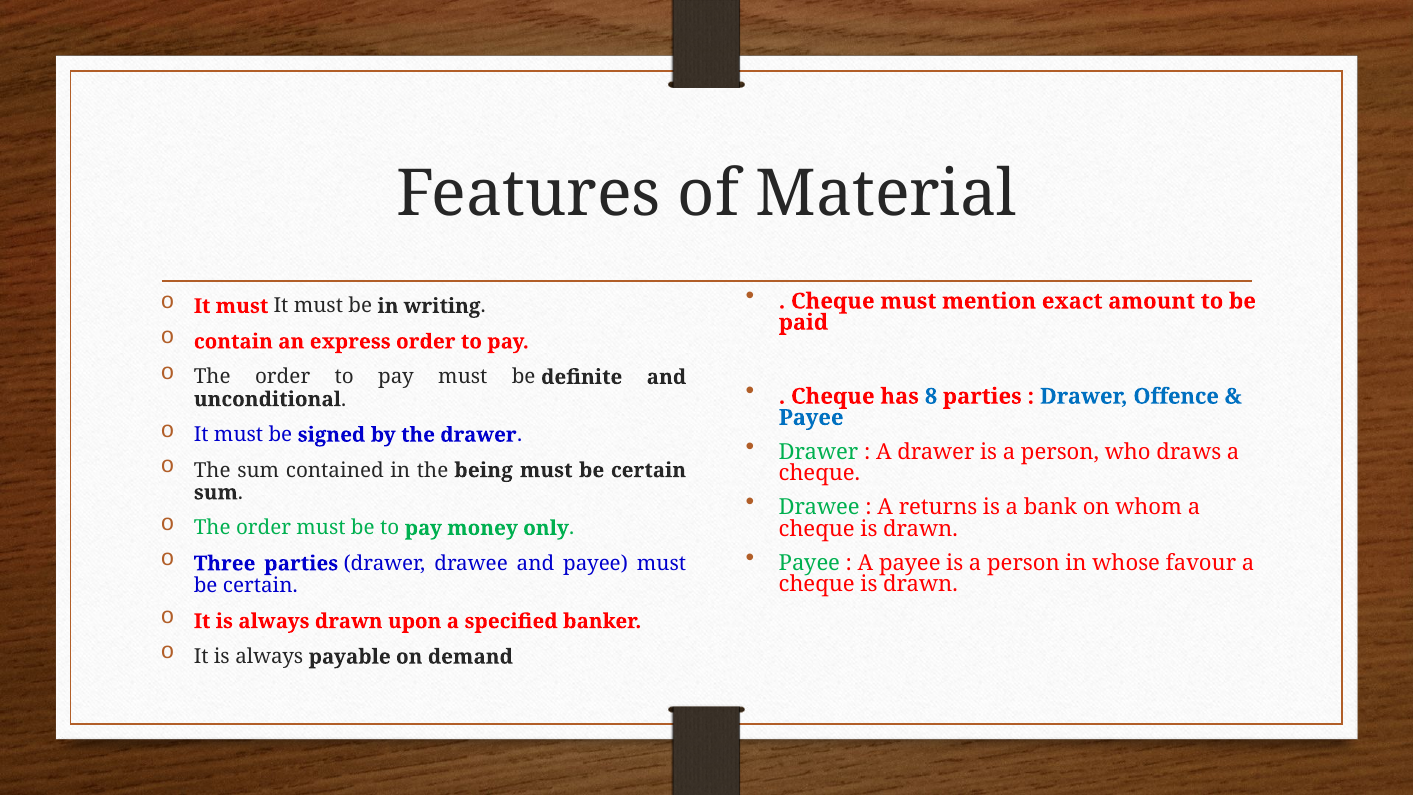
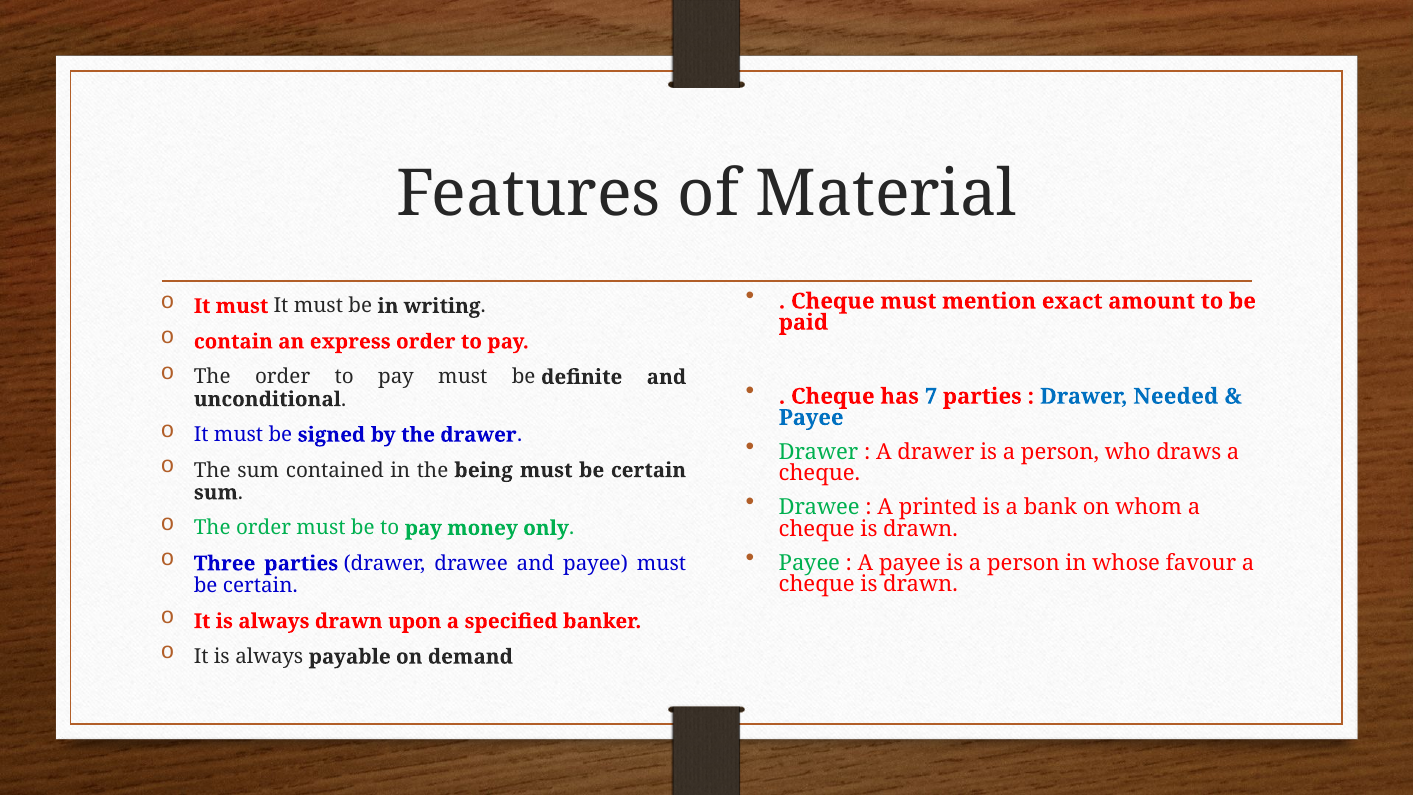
8: 8 -> 7 (931, 396)
Offence: Offence -> Needed (1176, 396)
returns: returns -> printed (938, 507)
